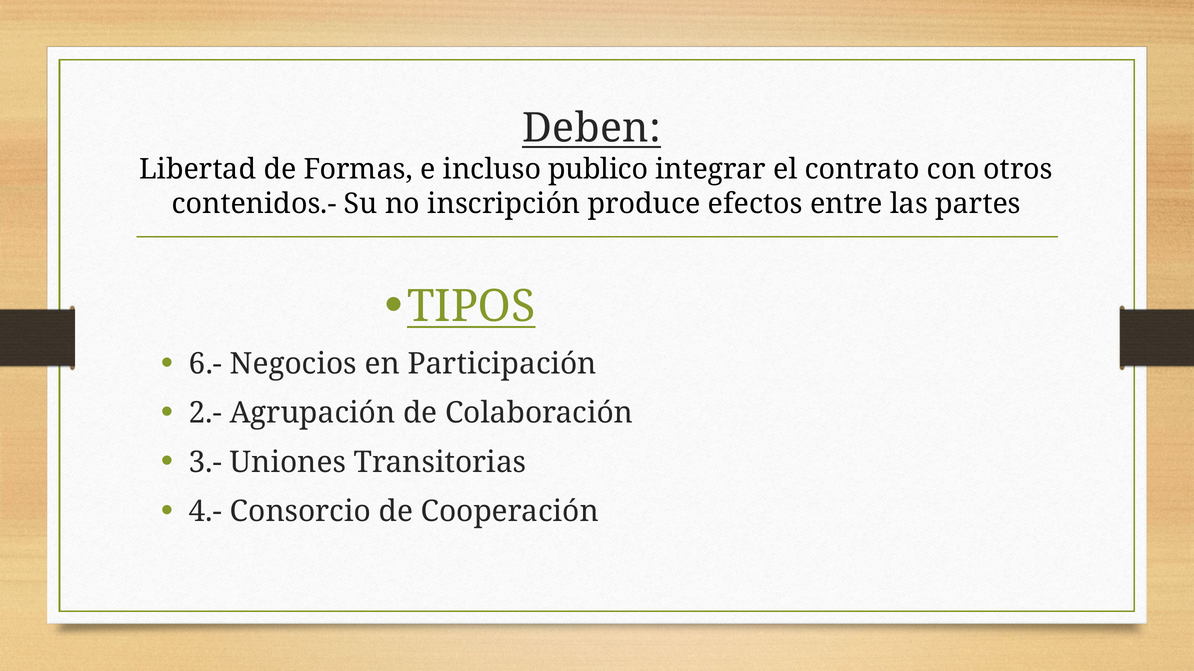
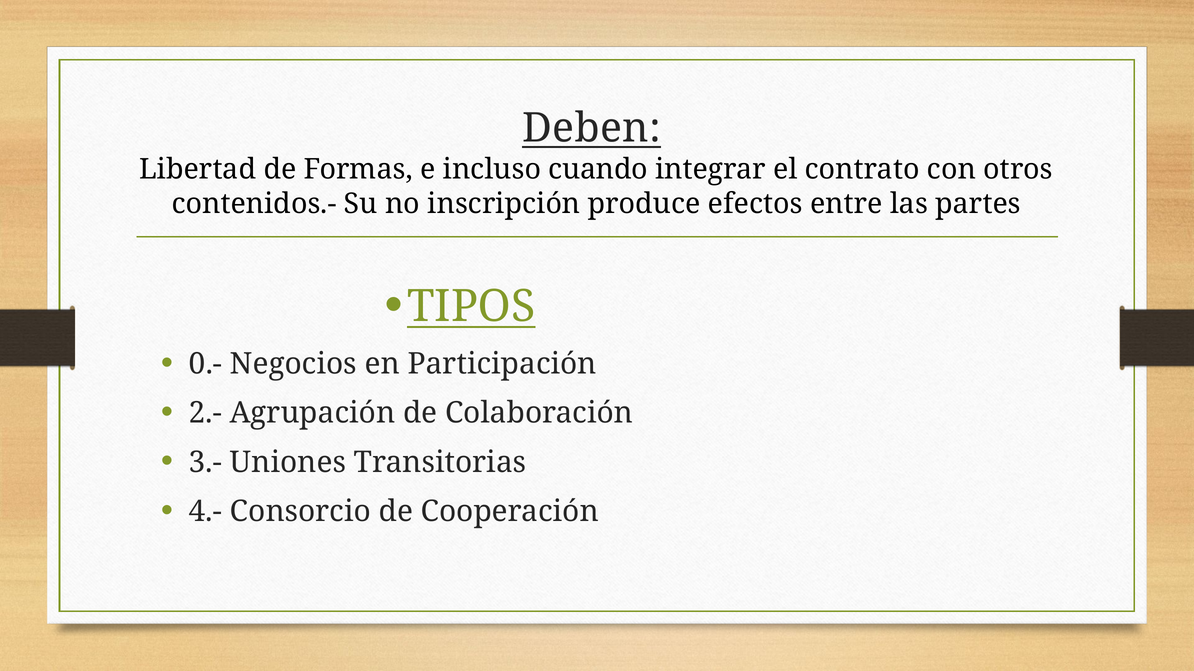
publico: publico -> cuando (598, 169)
6.-: 6.- -> 0.- (206, 364)
